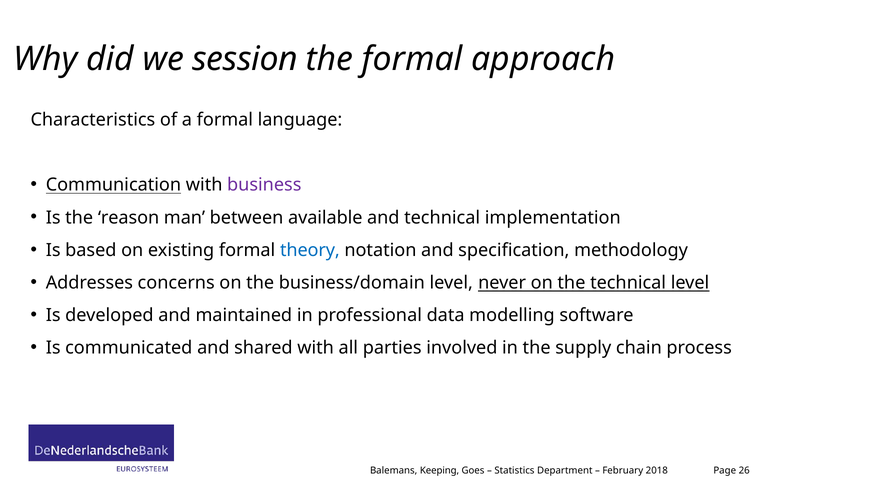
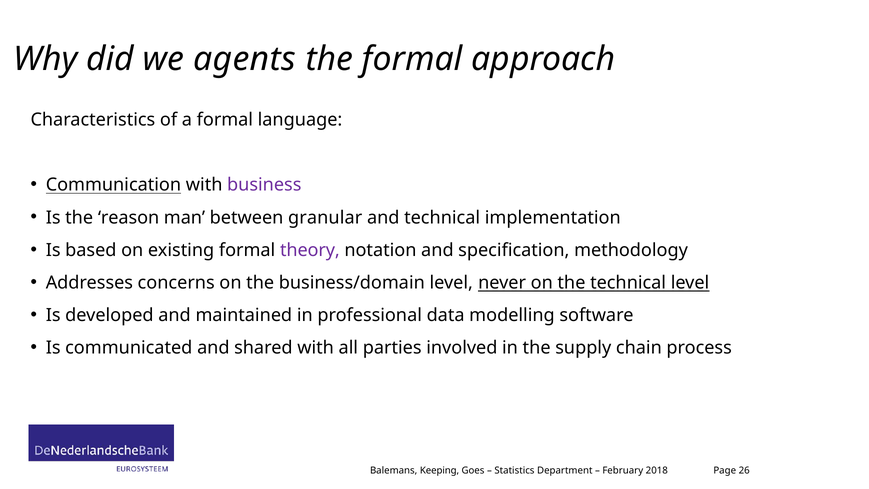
session: session -> agents (245, 59)
available: available -> granular (325, 217)
theory colour: blue -> purple (310, 250)
